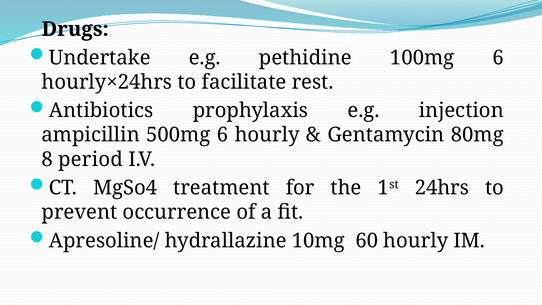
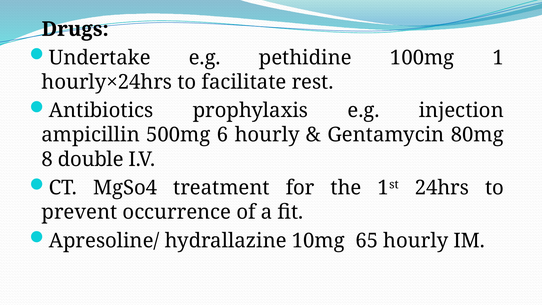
100mg 6: 6 -> 1 (498, 58)
period: period -> double (91, 159)
60: 60 -> 65 (367, 241)
